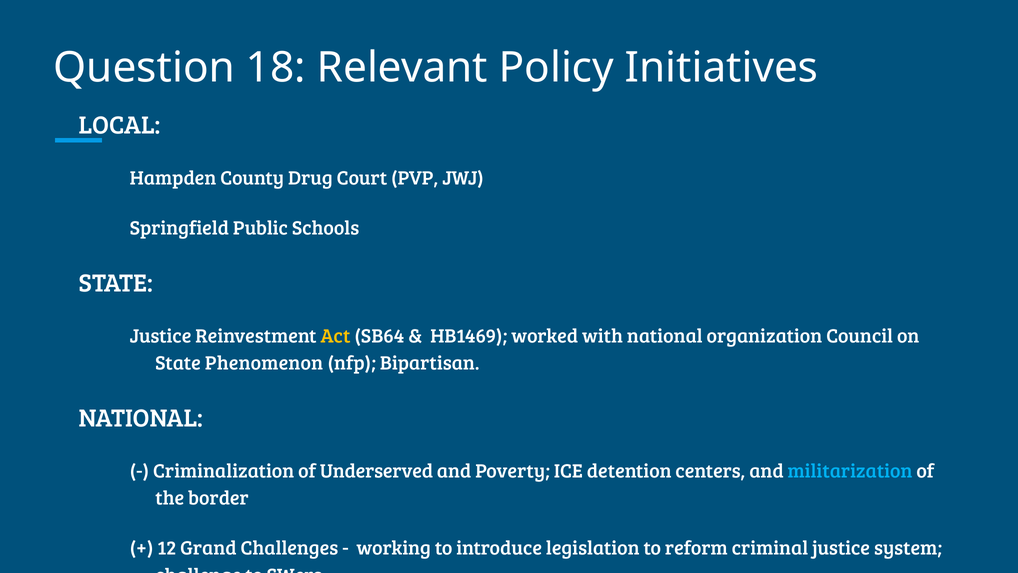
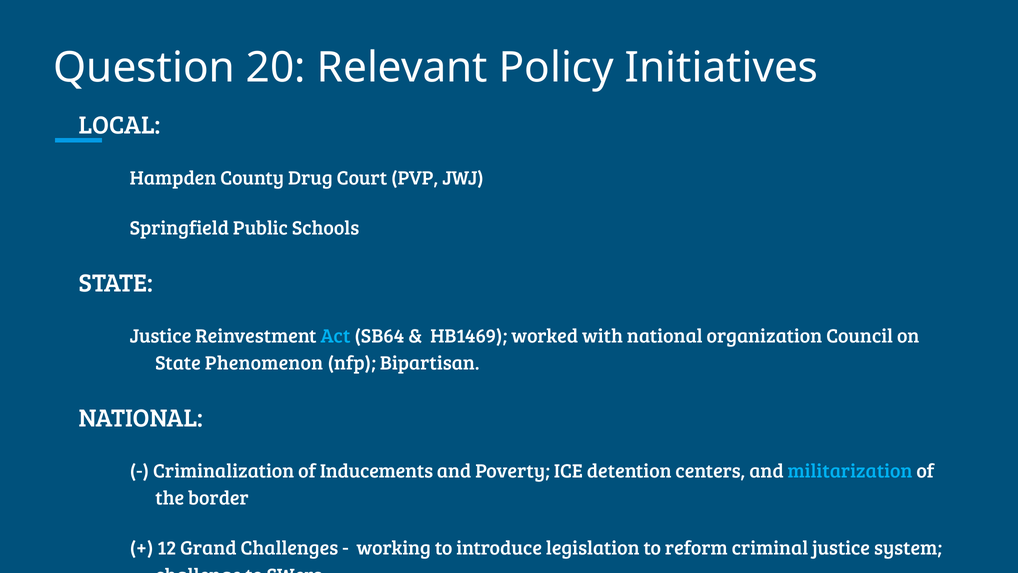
18: 18 -> 20 (276, 68)
Act colour: yellow -> light blue (335, 336)
Underserved: Underserved -> Inducements (377, 471)
